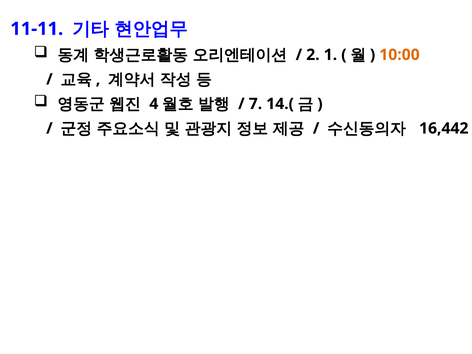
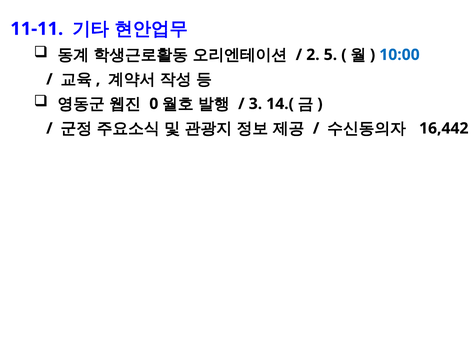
1: 1 -> 5 (330, 55)
10:00 colour: orange -> blue (399, 55)
4: 4 -> 0 (154, 104)
7: 7 -> 3 (255, 104)
